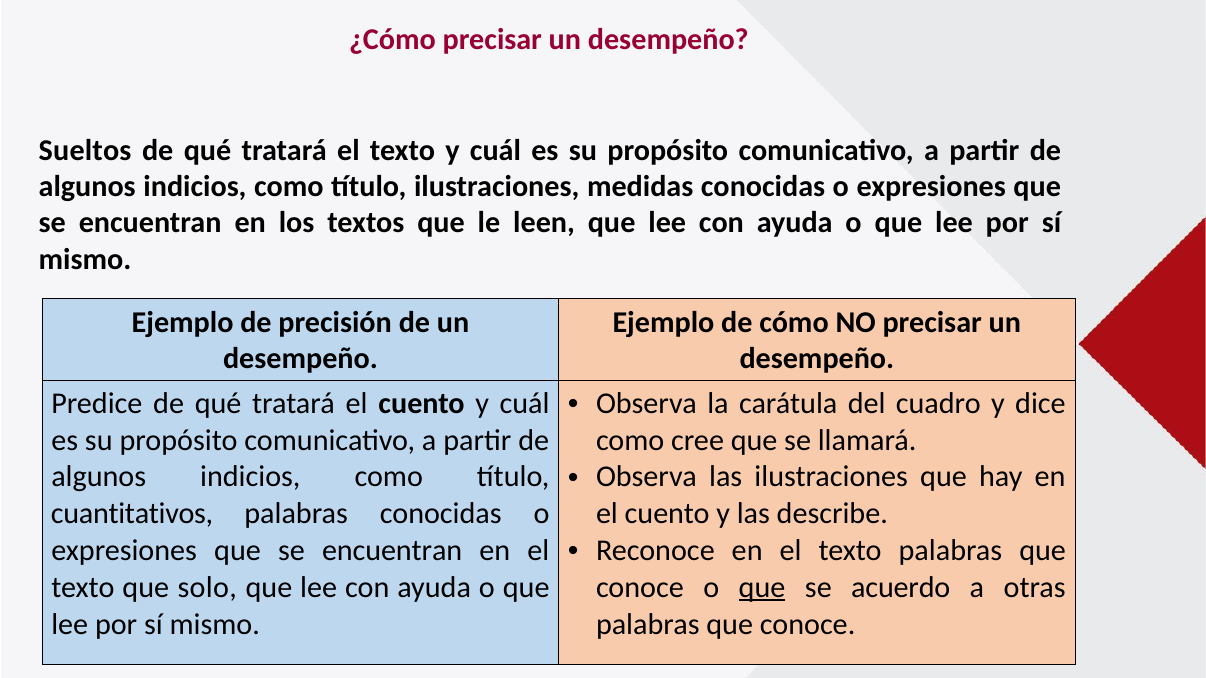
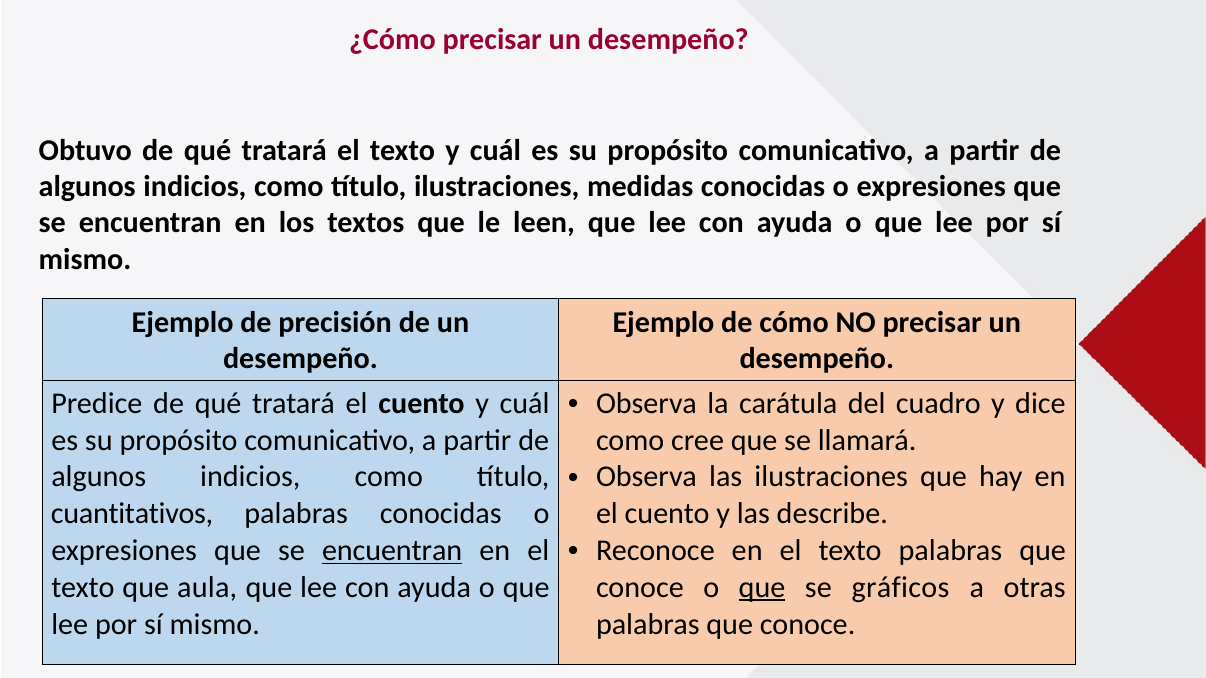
Sueltos: Sueltos -> Obtuvo (85, 151)
encuentran underline: none -> present (392, 551)
solo: solo -> aula (207, 588)
acuerdo: acuerdo -> gráficos (901, 588)
